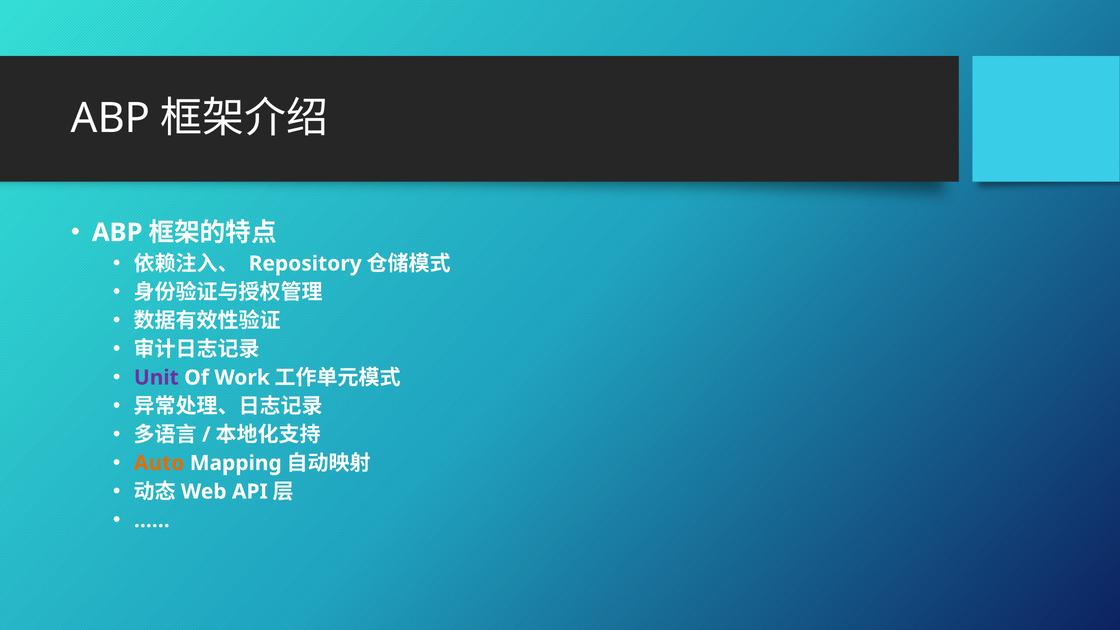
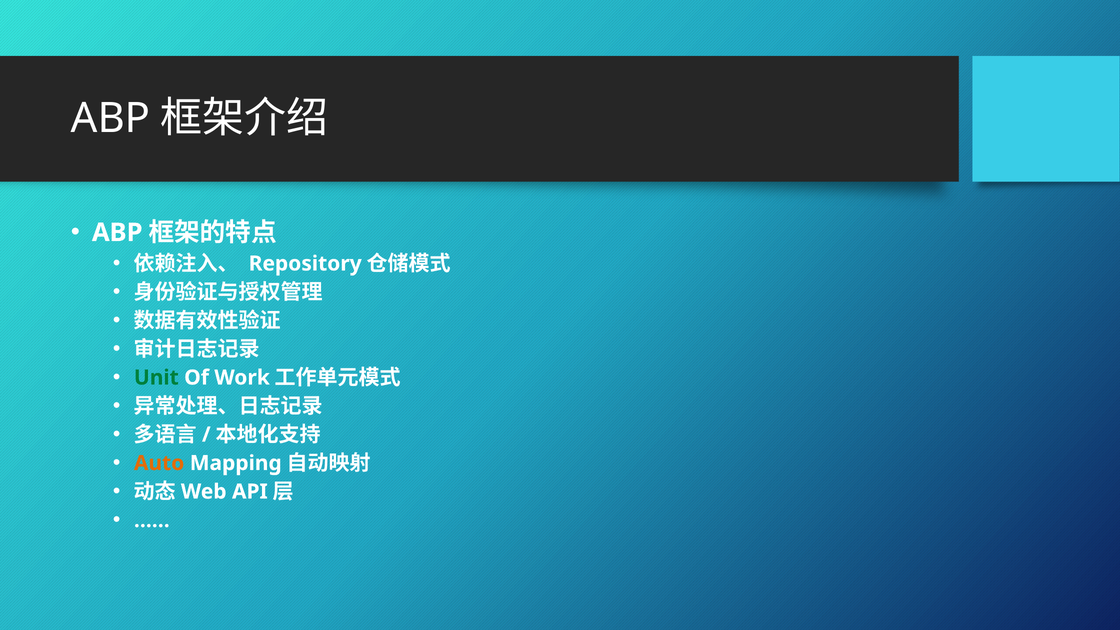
Unit colour: purple -> green (156, 378)
